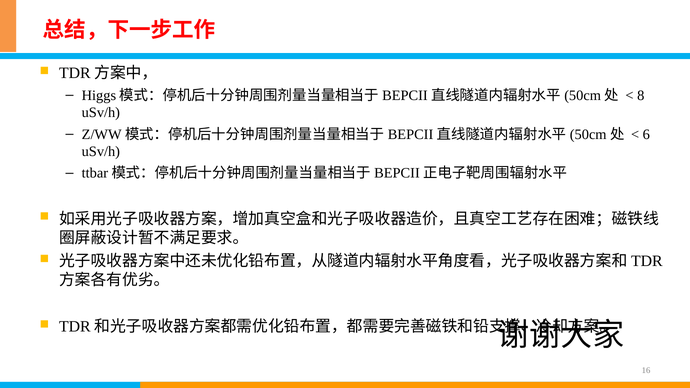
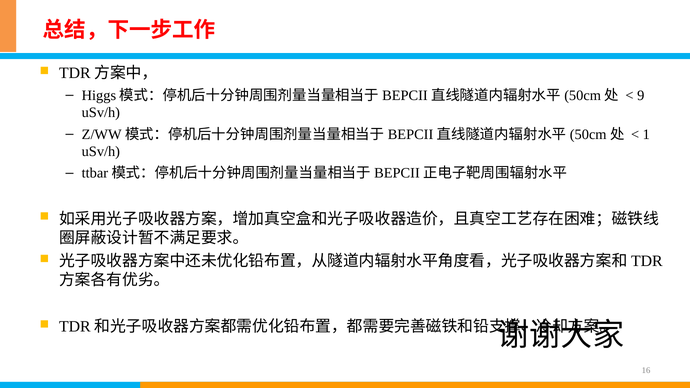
8: 8 -> 9 (641, 95)
6: 6 -> 1 (646, 134)
